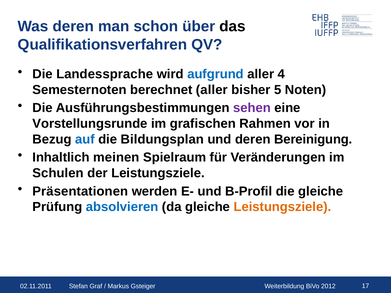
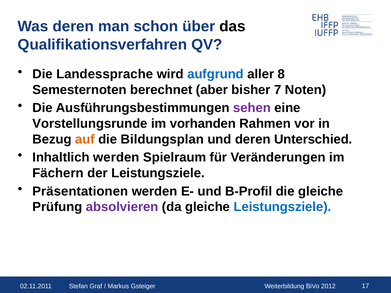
4: 4 -> 8 (281, 74)
berechnet aller: aller -> aber (212, 90)
5: 5 -> 7 (278, 90)
grafischen: grafischen -> vorhanden (203, 124)
auf colour: blue -> orange (85, 139)
Bereinigung: Bereinigung -> Unterschied (313, 139)
Inhaltlich meinen: meinen -> werden (116, 158)
Schulen: Schulen -> Fächern (58, 173)
absolvieren colour: blue -> purple (122, 207)
Leistungsziele colour: orange -> blue (282, 207)
